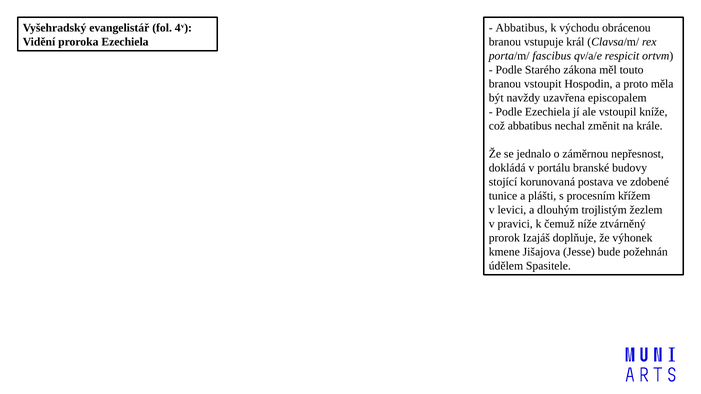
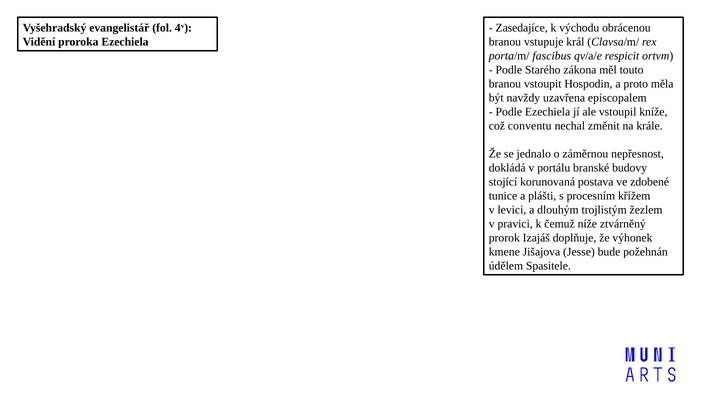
Abbatibus: Abbatibus -> Zasedajíce (522, 28)
což abbatibus: abbatibus -> conventu (530, 126)
